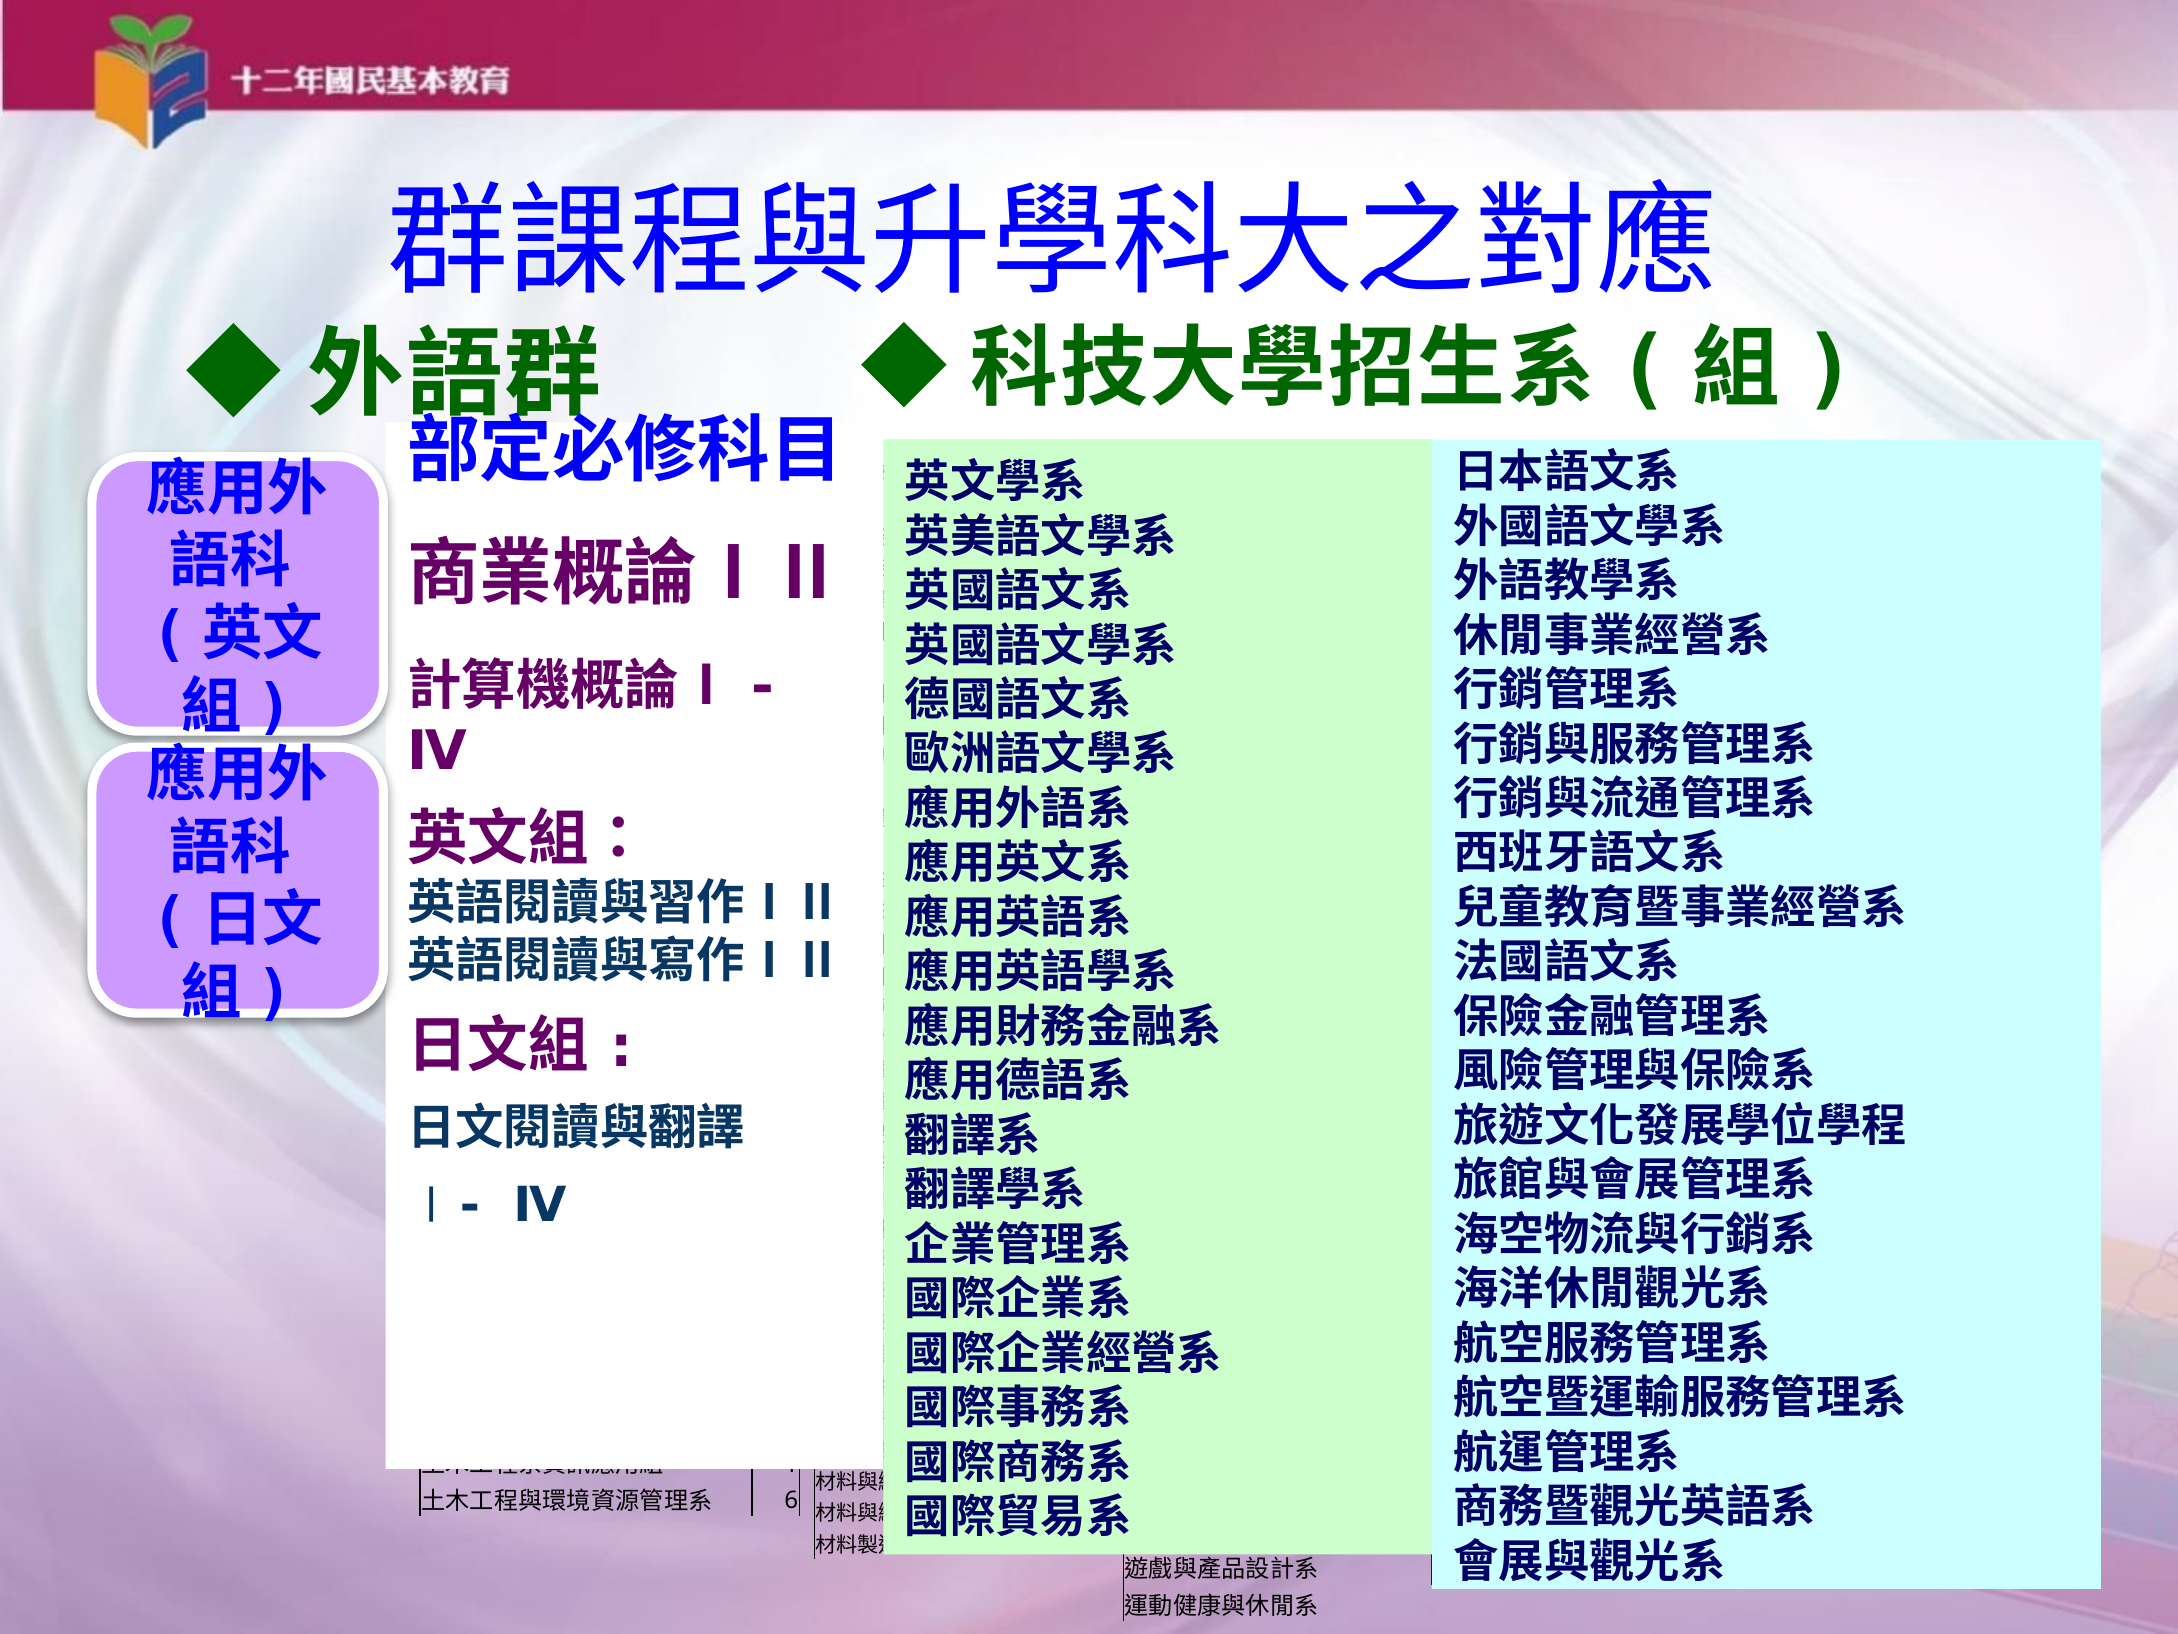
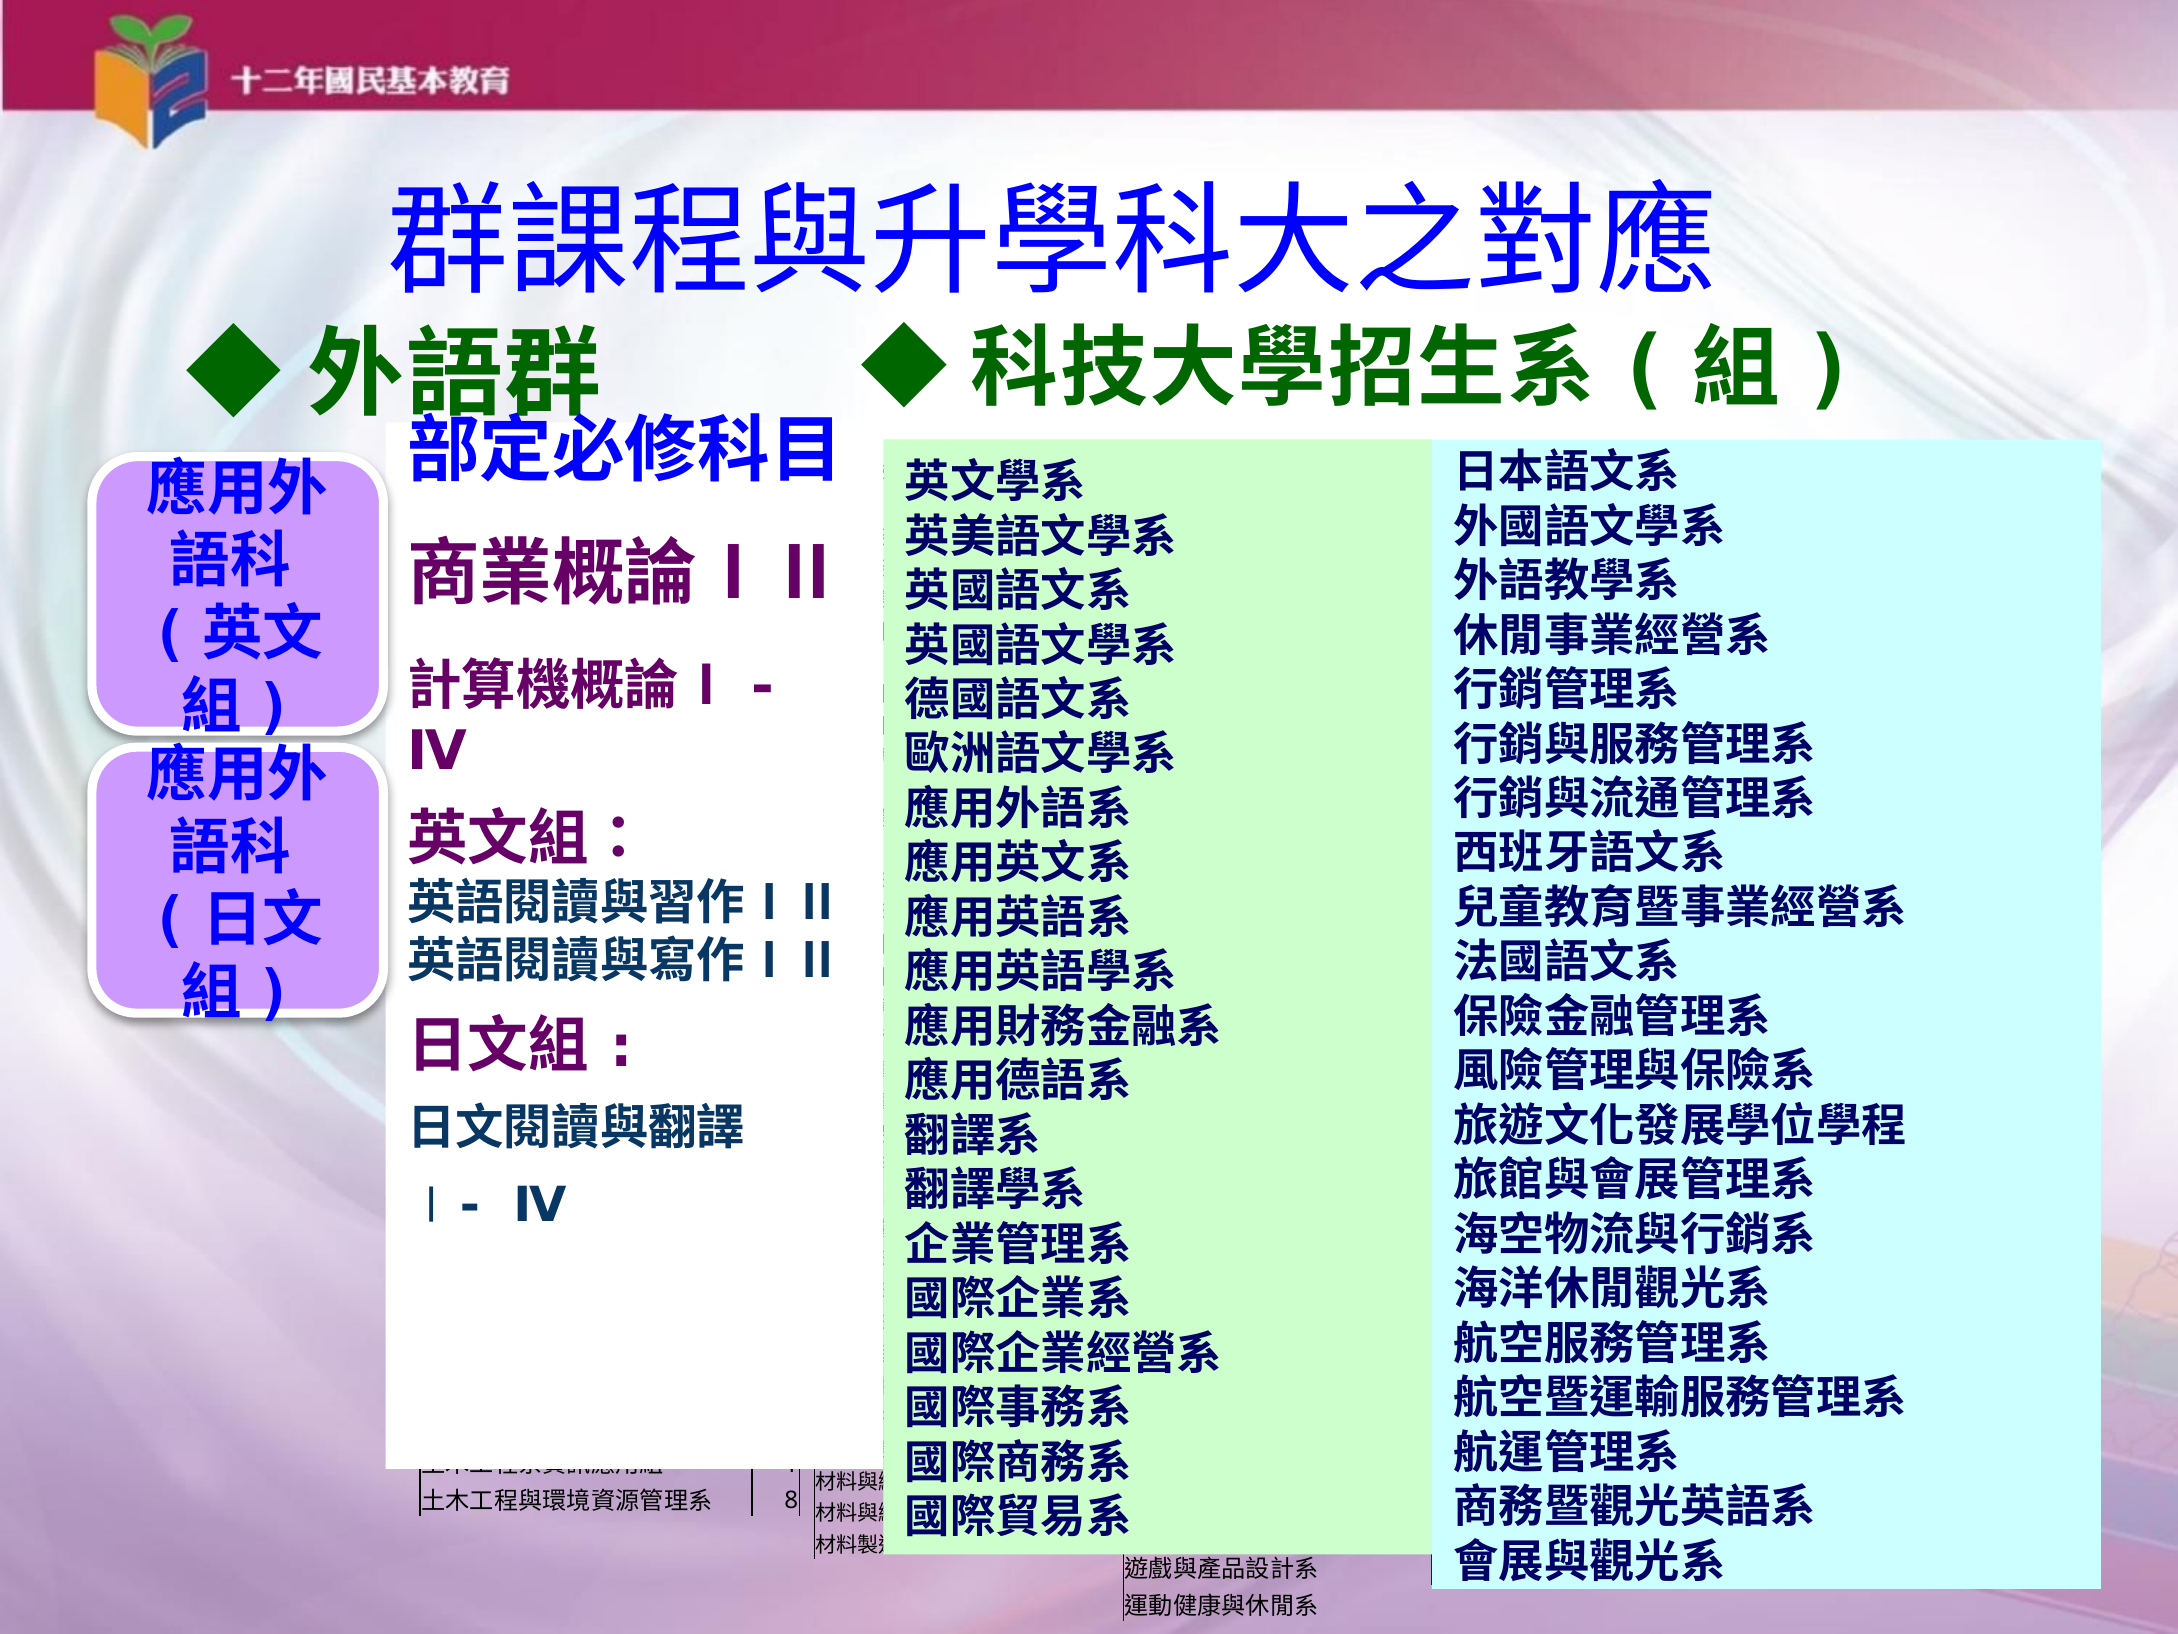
6: 6 -> 8 (791, 1500)
